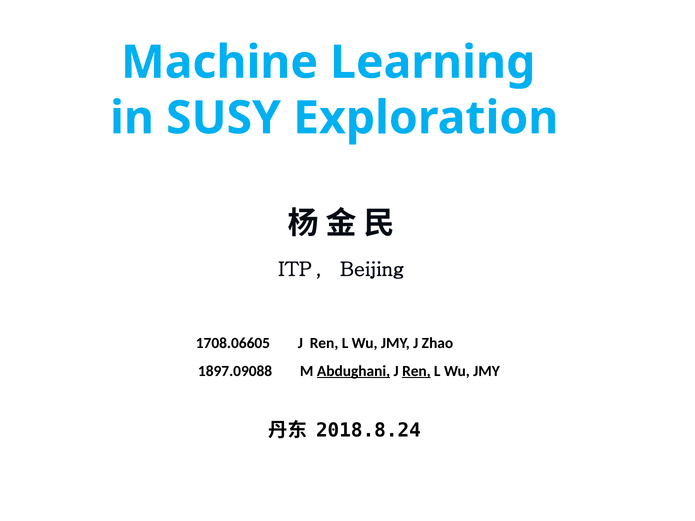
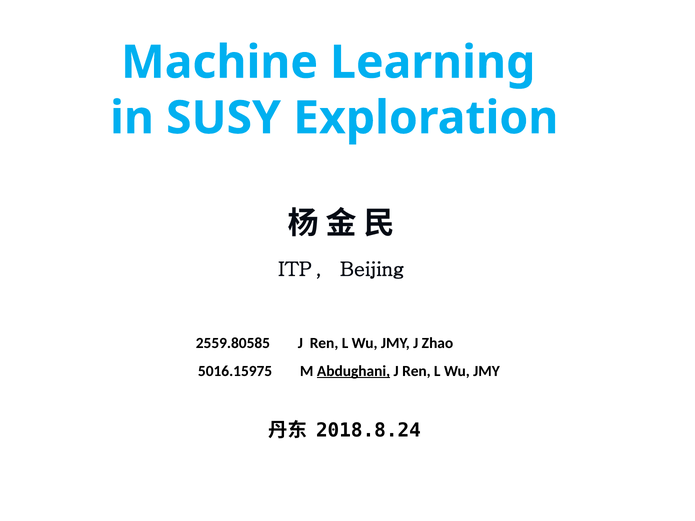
1708.06605: 1708.06605 -> 2559.80585 (233, 343)
1897.09088: 1897.09088 -> 5016.15975 (235, 371)
Ren underline: present -> none (416, 371)
